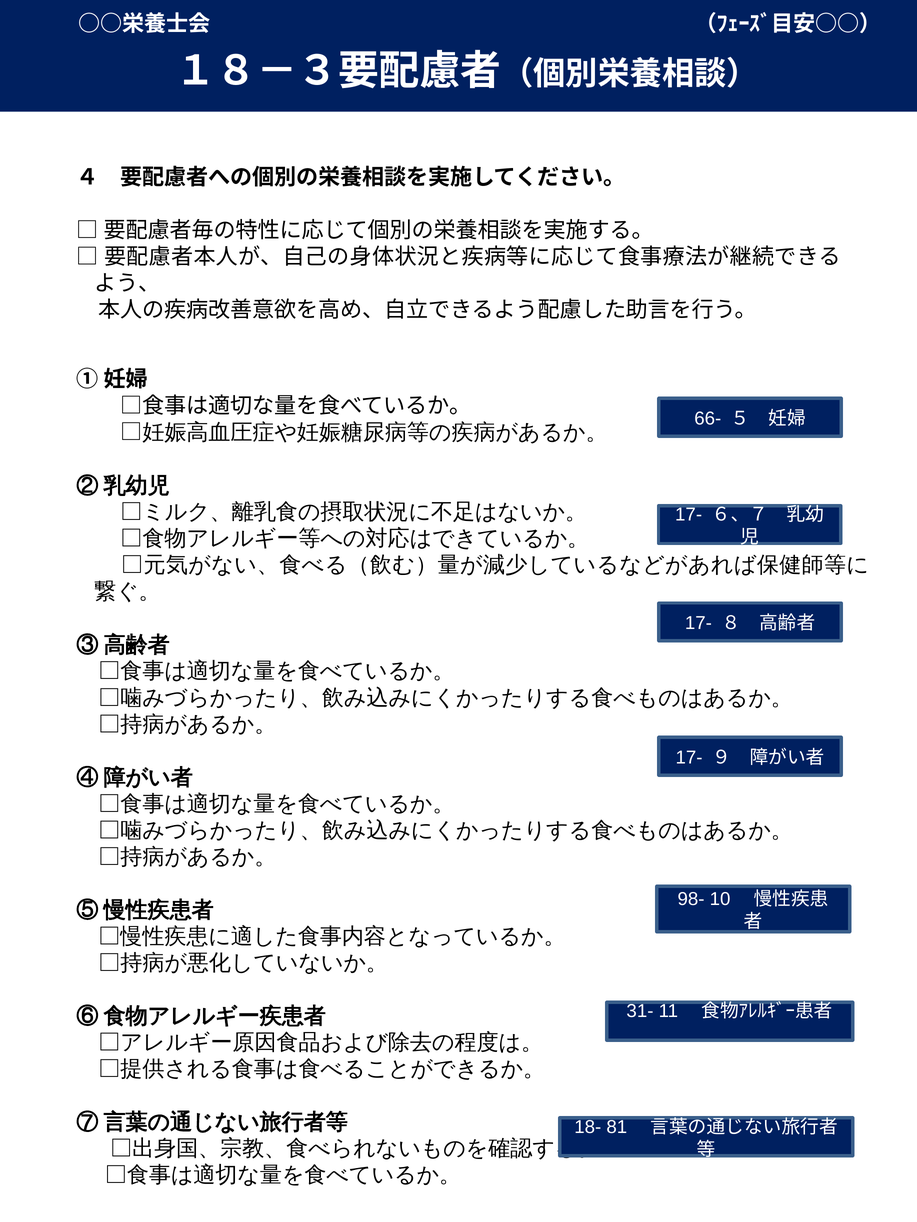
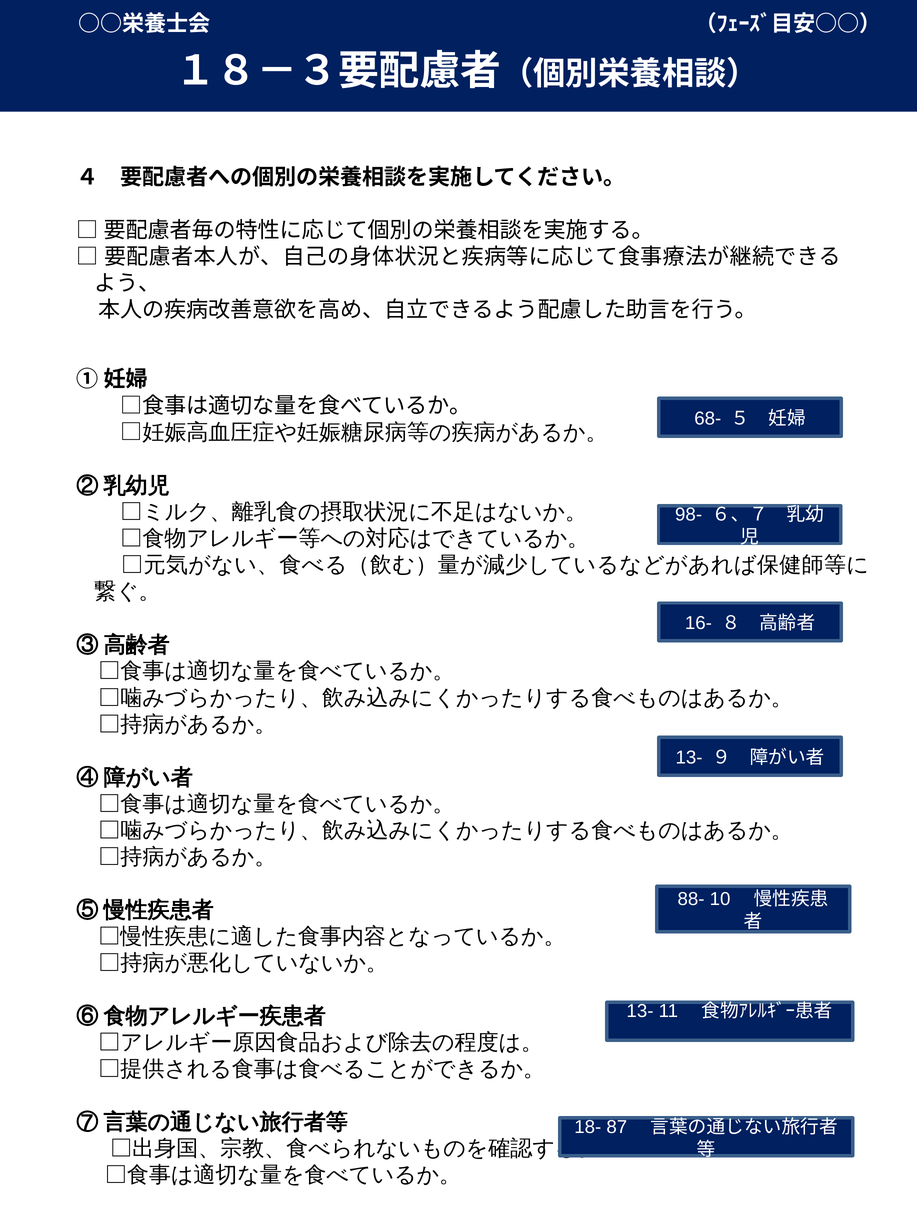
66-: 66- -> 68- (708, 419)
17-: 17- -> 98- (689, 515)
17-: 17- -> 16- (698, 624)
17-: 17- -> 13- (689, 758)
98-: 98- -> 88- (691, 900)
31-: 31- -> 13- (640, 1012)
81: 81 -> 87 (617, 1128)
